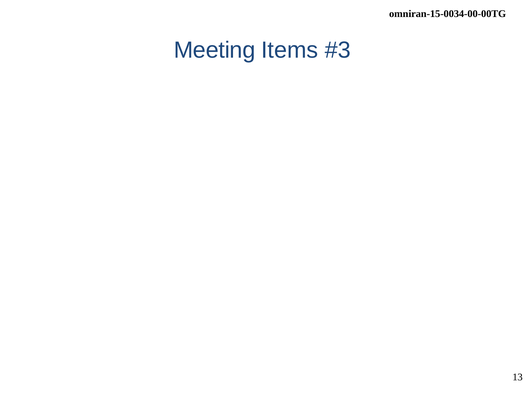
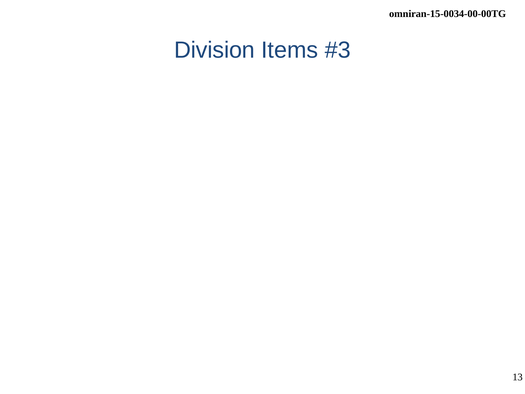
Meeting: Meeting -> Division (215, 50)
